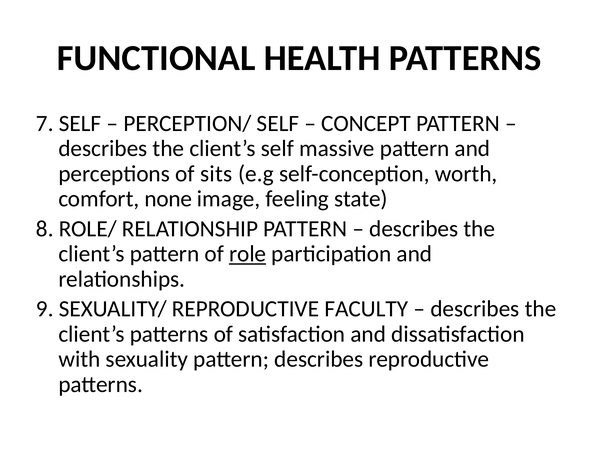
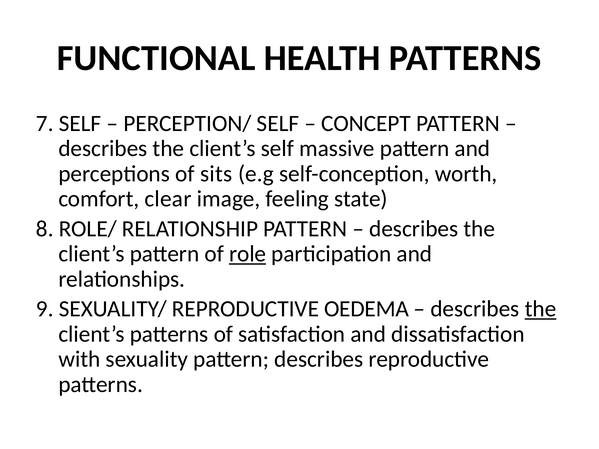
none: none -> clear (168, 199)
FACULTY: FACULTY -> OEDEMA (366, 309)
the underline: none -> present (540, 309)
